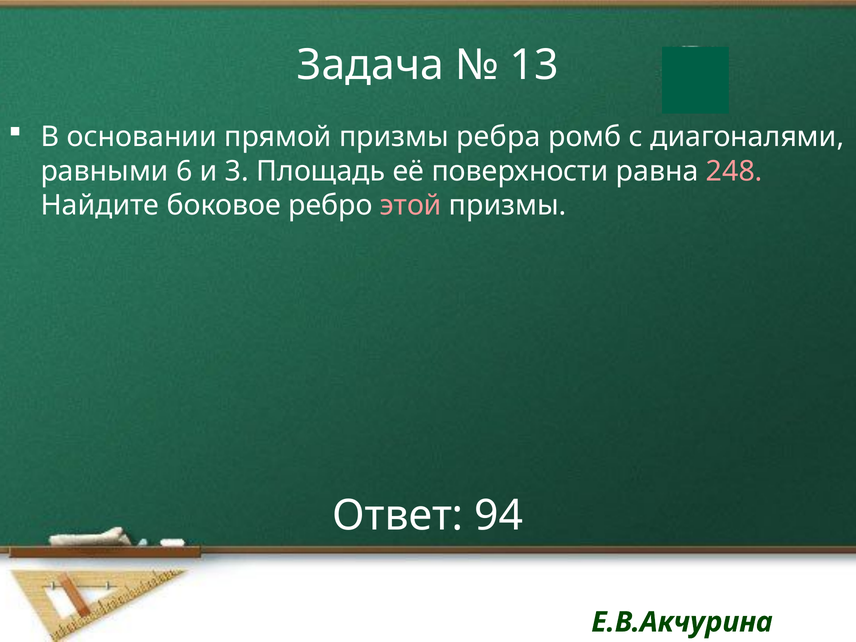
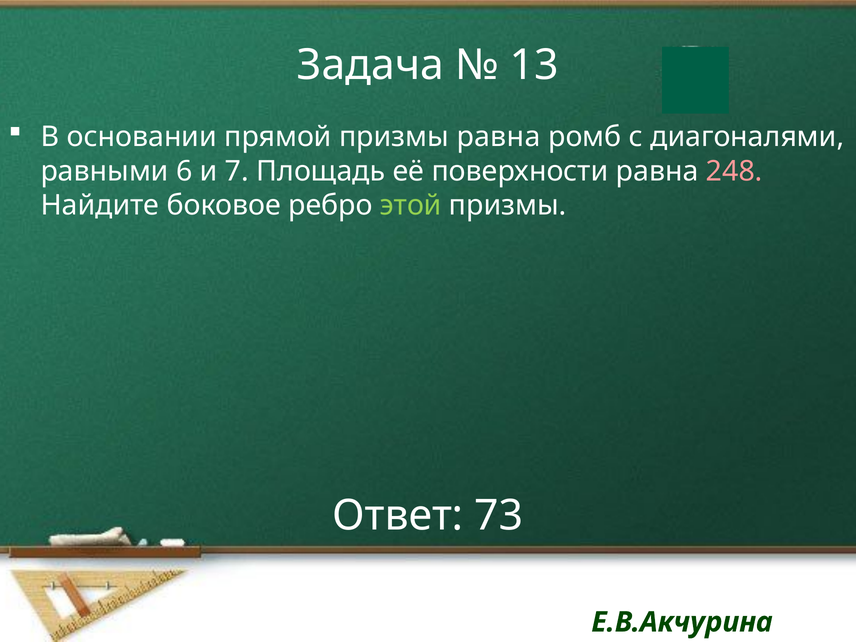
призмы ребра: ребра -> равна (498, 137)
3: 3 -> 7 (237, 171)
этой colour: pink -> light green (411, 206)
94: 94 -> 73 (499, 516)
